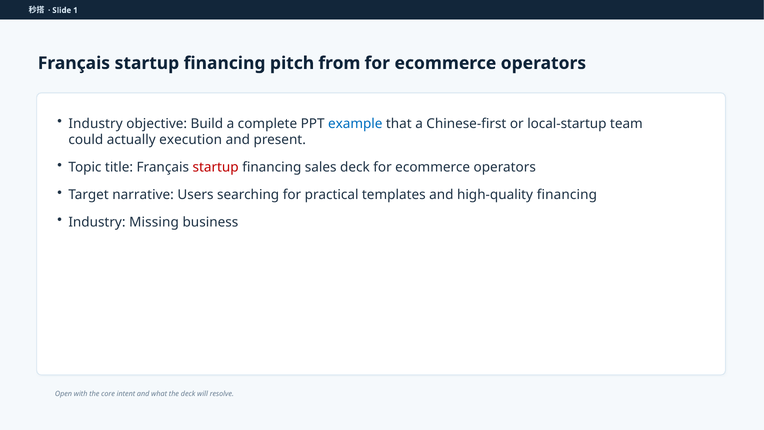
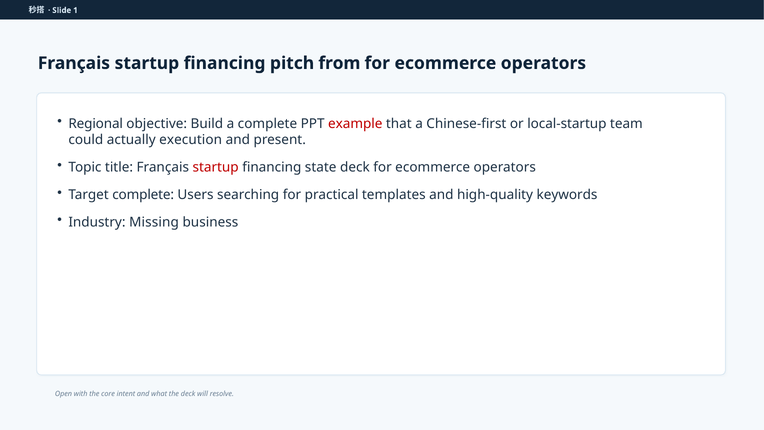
Industry: Industry -> Regional (96, 124)
example colour: blue -> red (355, 124)
sales: sales -> state (321, 167)
Target narrative: narrative -> complete (143, 195)
high-quality financing: financing -> keywords (567, 195)
